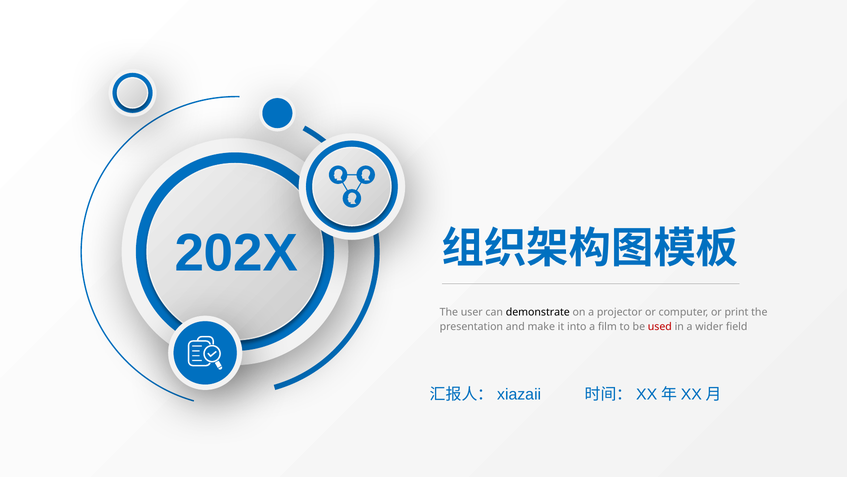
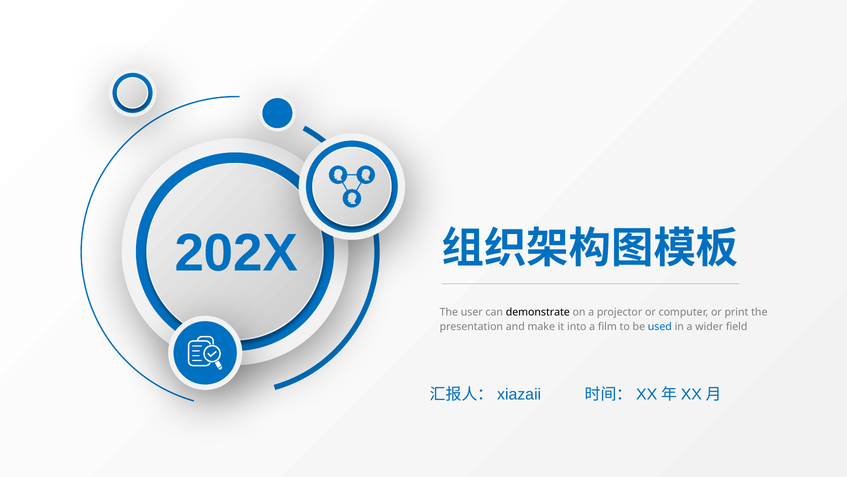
used colour: red -> blue (660, 326)
